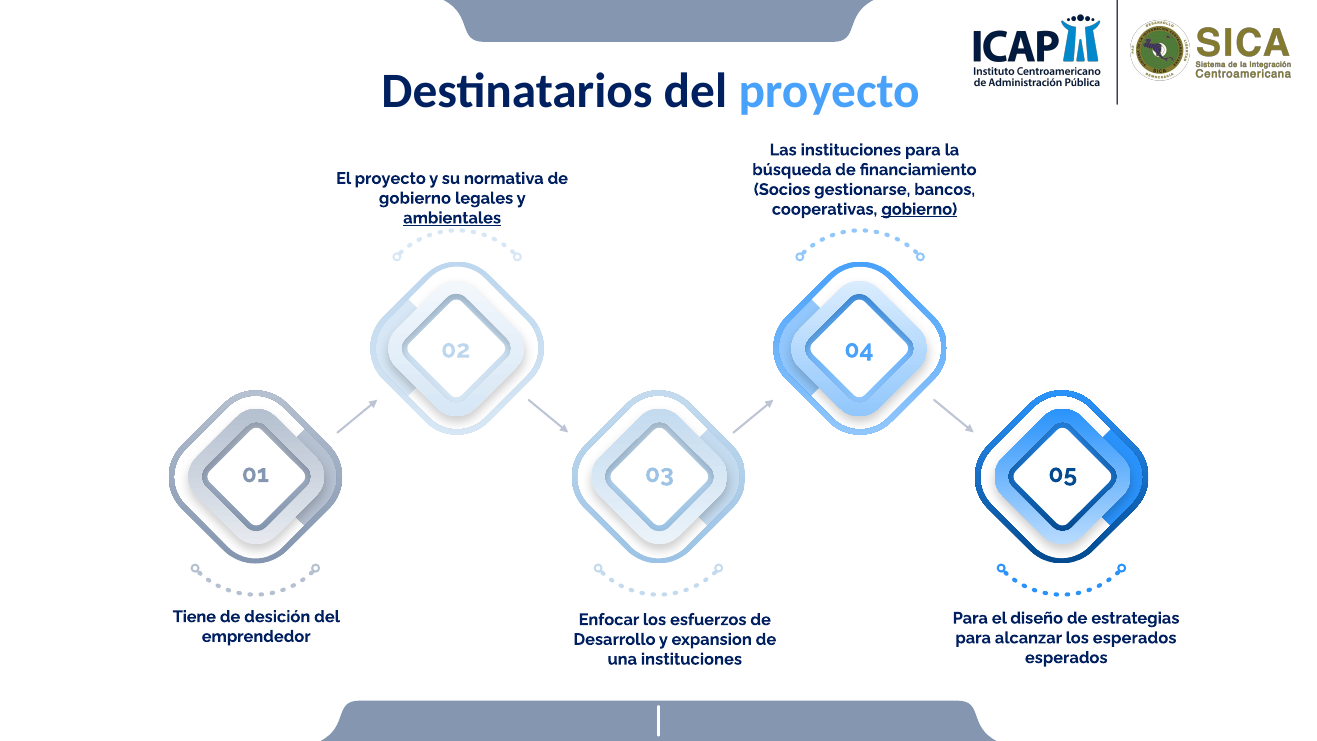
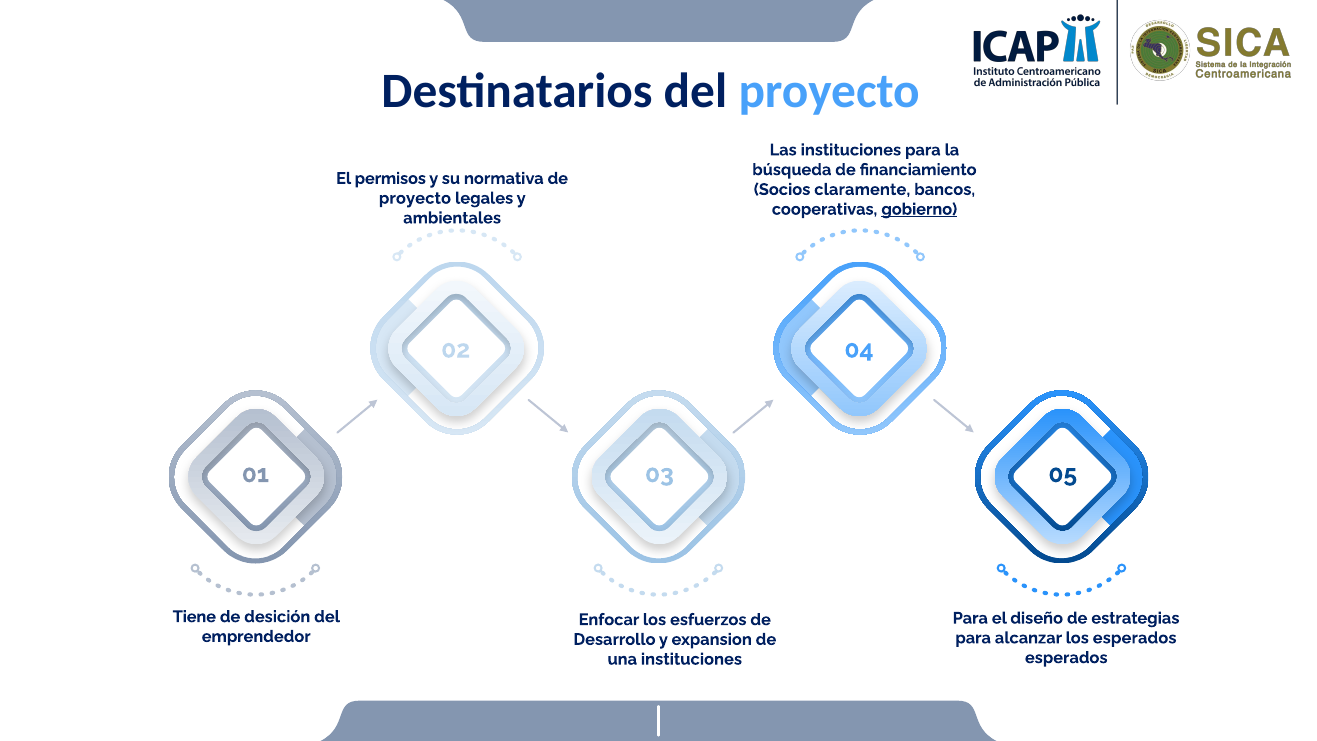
El proyecto: proyecto -> permisos (390, 178)
gestionarse: gestionarse -> claramente (862, 189)
gobierno: gobierno -> proyecto (415, 198)
ambientales underline: present -> none (452, 218)
